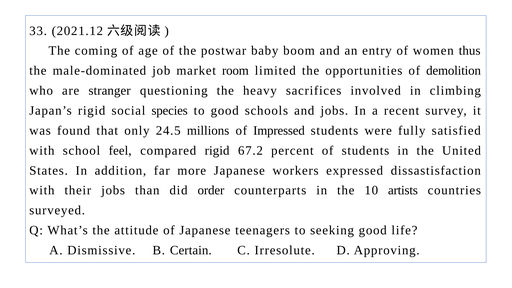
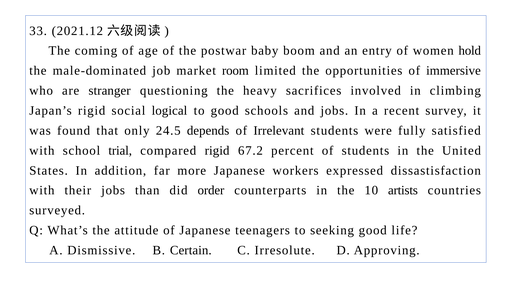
thus: thus -> hold (470, 51)
demolition: demolition -> immersive (453, 71)
species: species -> logical (169, 111)
millions: millions -> depends (208, 131)
Impressed: Impressed -> Irrelevant (279, 131)
feel: feel -> trial (120, 151)
